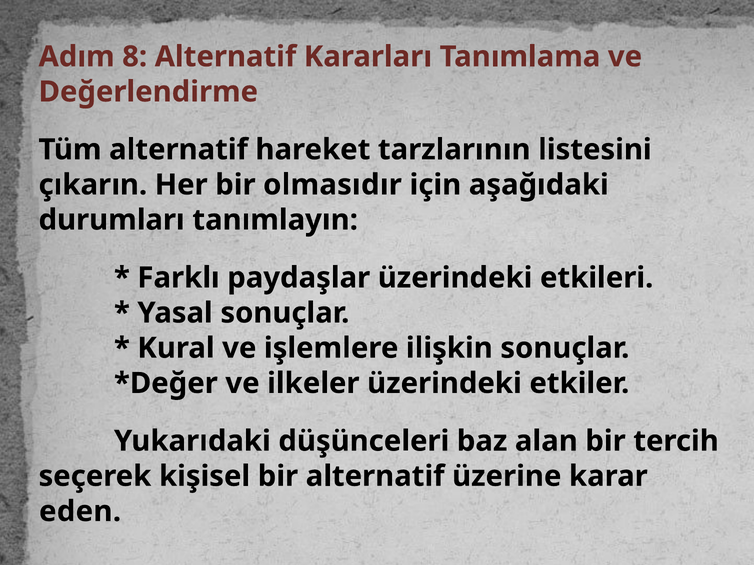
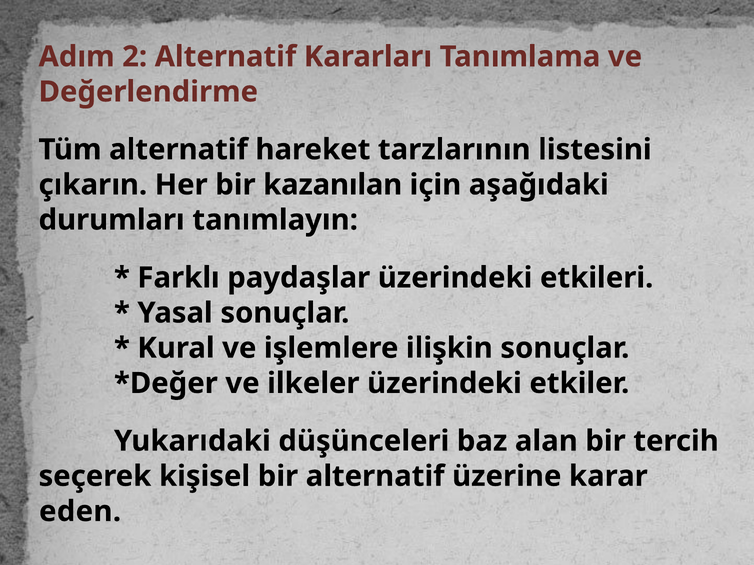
8: 8 -> 2 (135, 57)
olmasıdır: olmasıdır -> kazanılan (333, 185)
